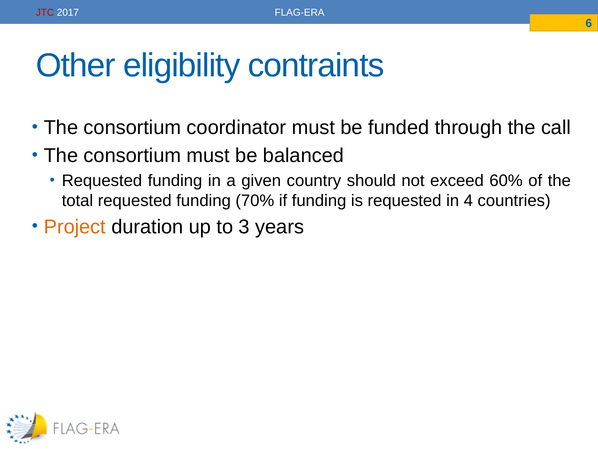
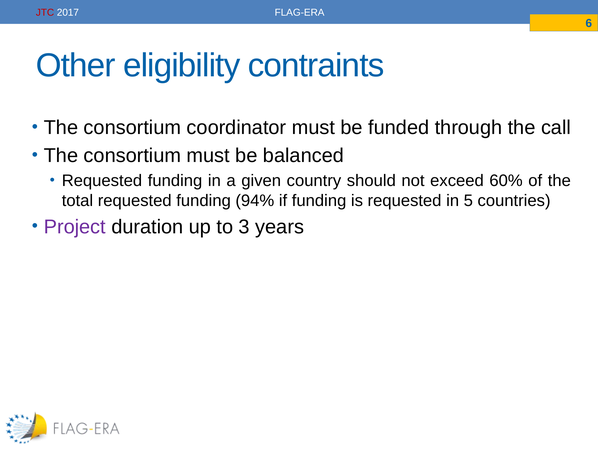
70%: 70% -> 94% (255, 200)
4: 4 -> 5 (468, 200)
Project colour: orange -> purple (75, 227)
